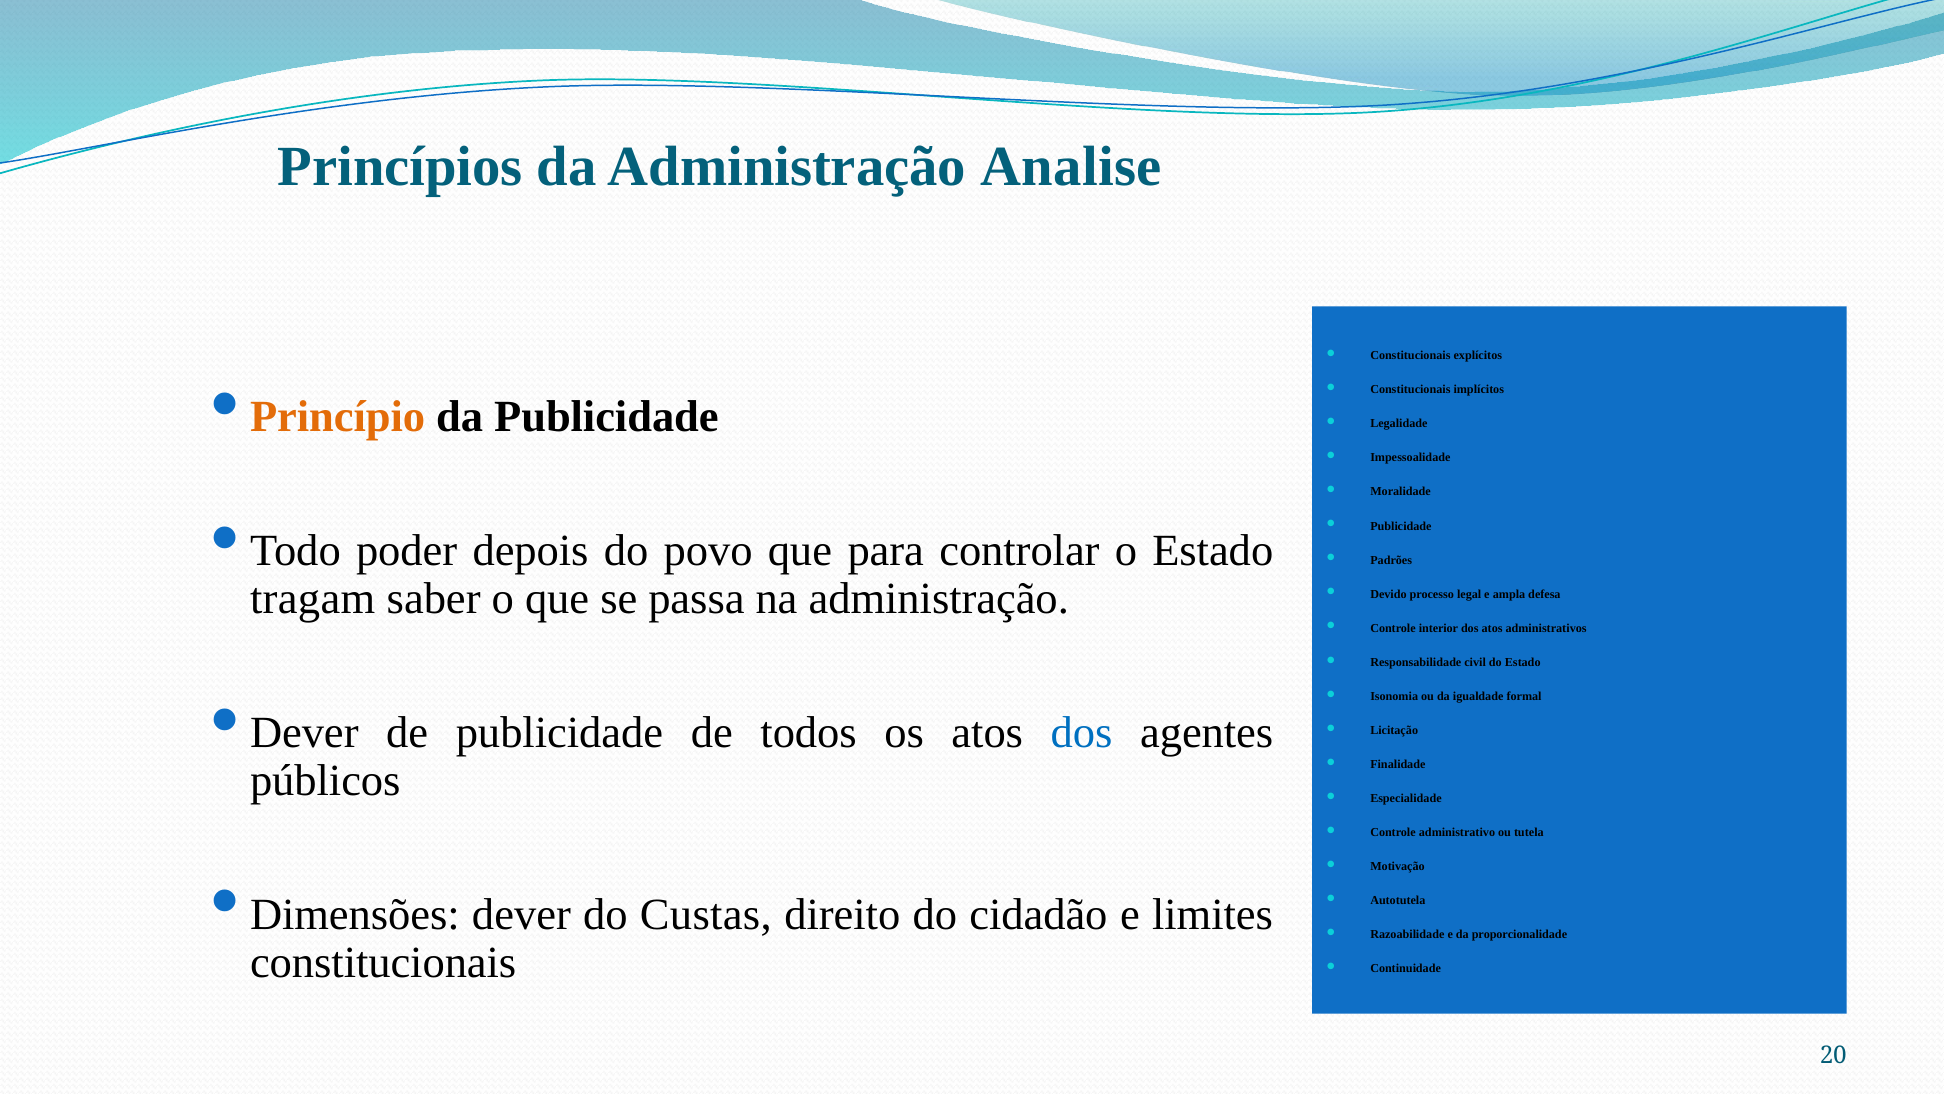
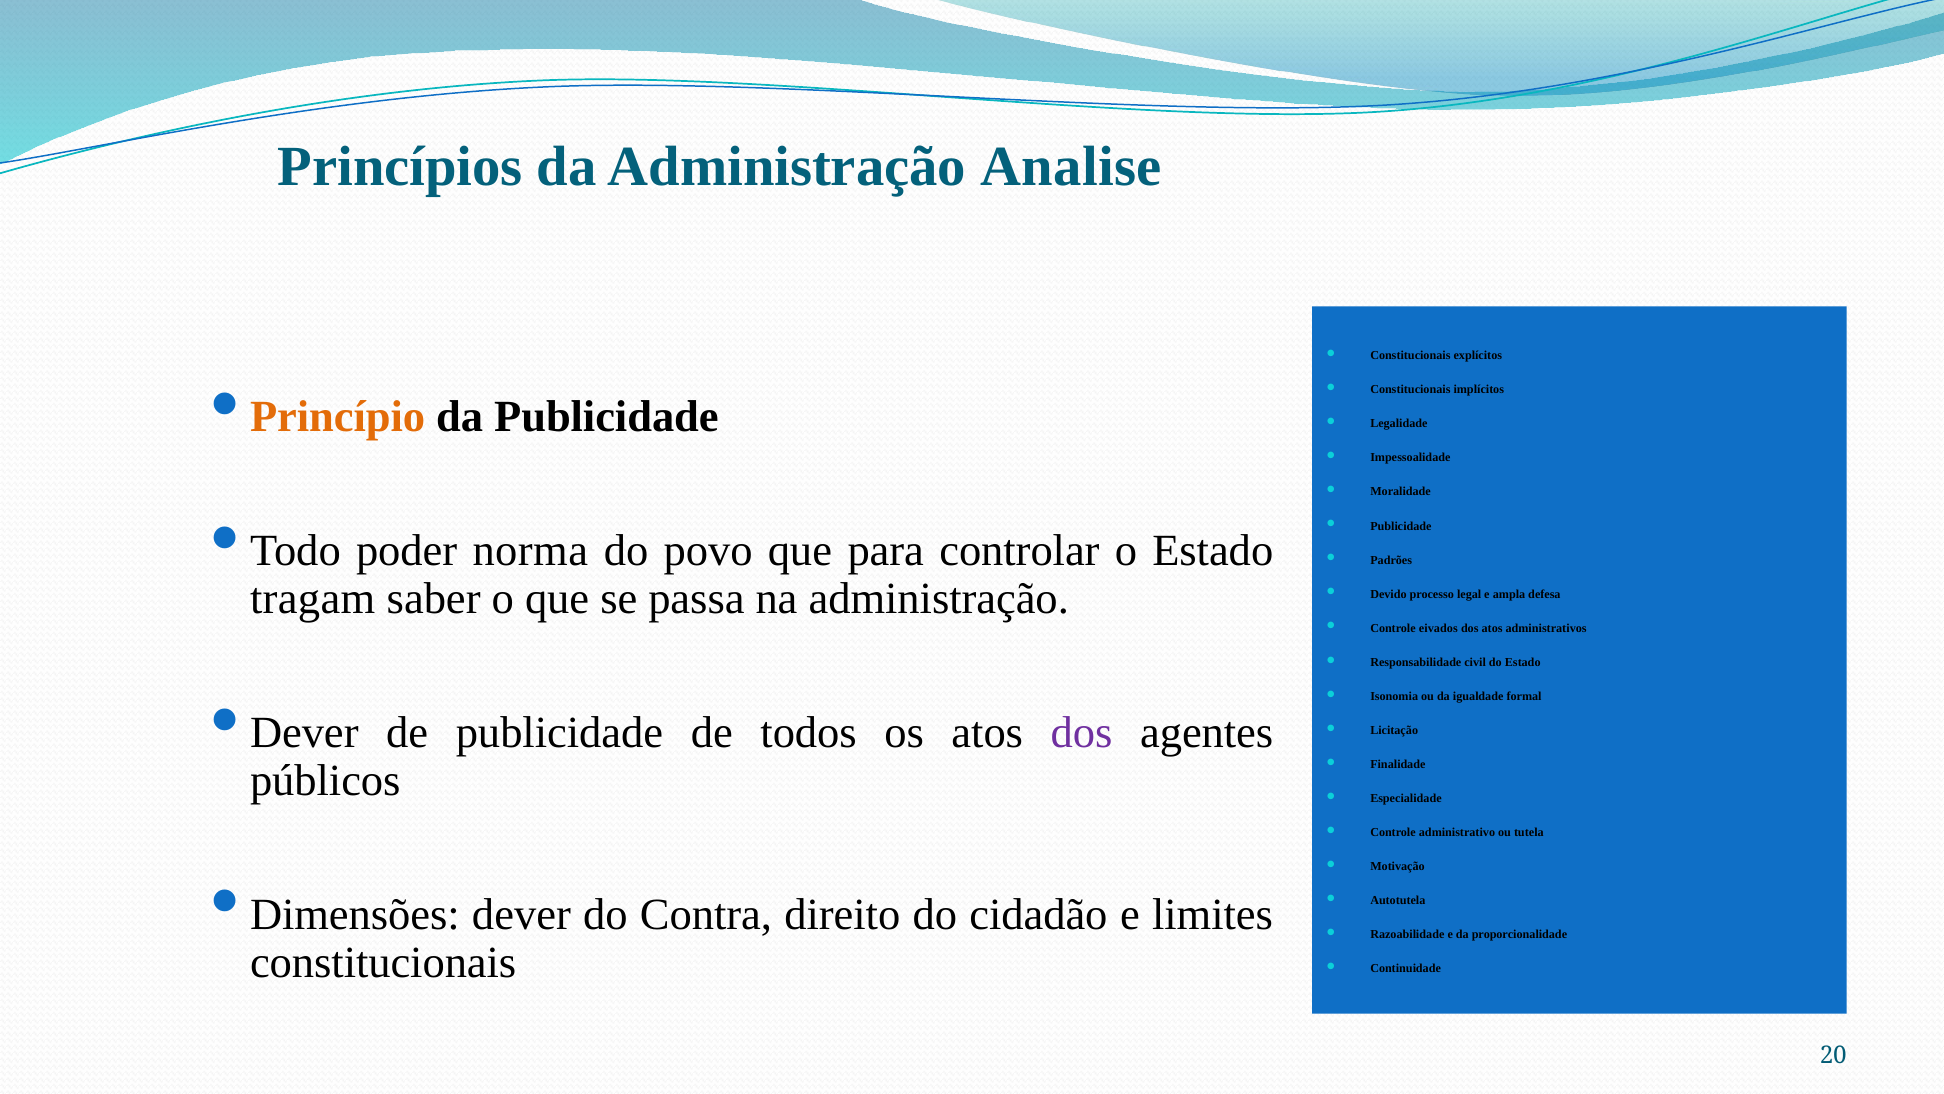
depois: depois -> norma (530, 551)
interior: interior -> eivados (1438, 628)
dos colour: blue -> purple (1082, 732)
Custas: Custas -> Contra (706, 914)
